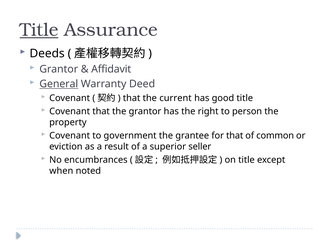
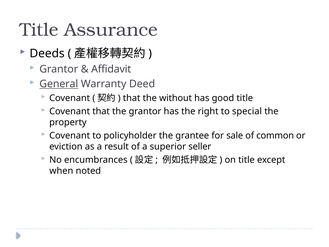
Title underline: present -> none (39, 30)
current: current -> without (176, 98)
person: person -> special (247, 111)
government: government -> policyholder (130, 135)
for that: that -> sale (235, 135)
